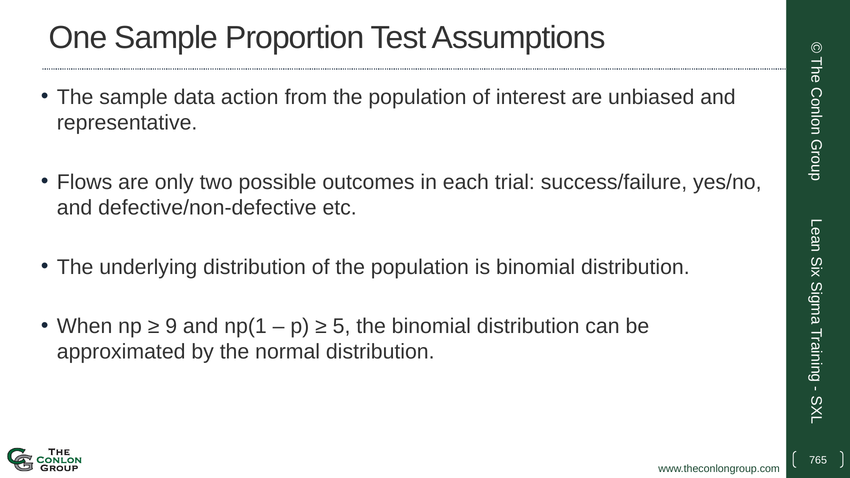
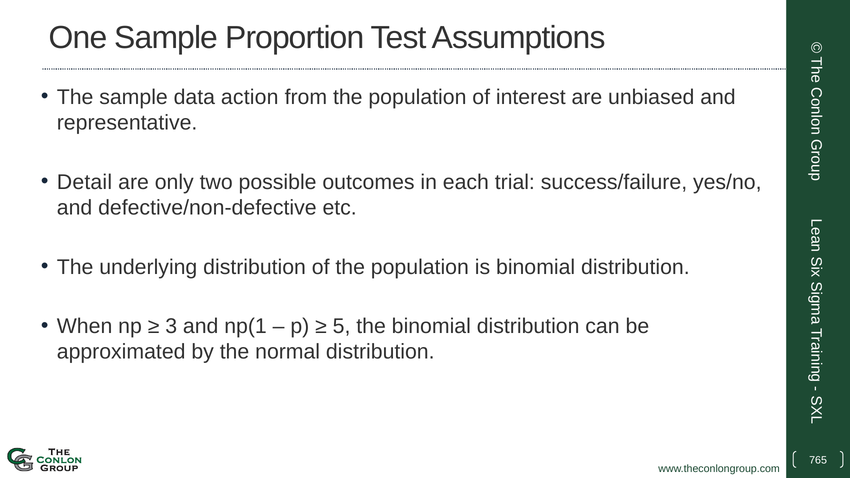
Flows: Flows -> Detail (84, 182)
9: 9 -> 3 (171, 327)
